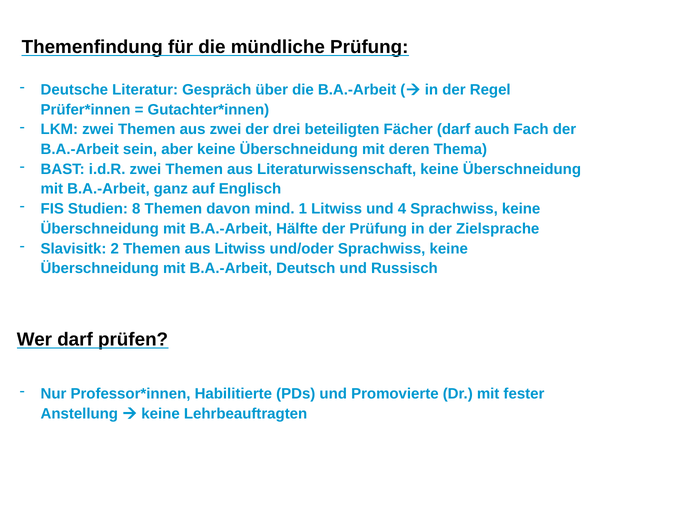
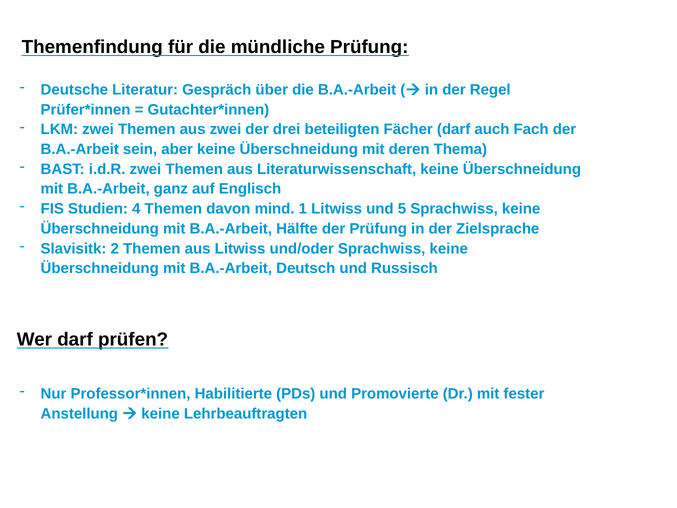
8: 8 -> 4 (136, 209)
4: 4 -> 5 (402, 209)
